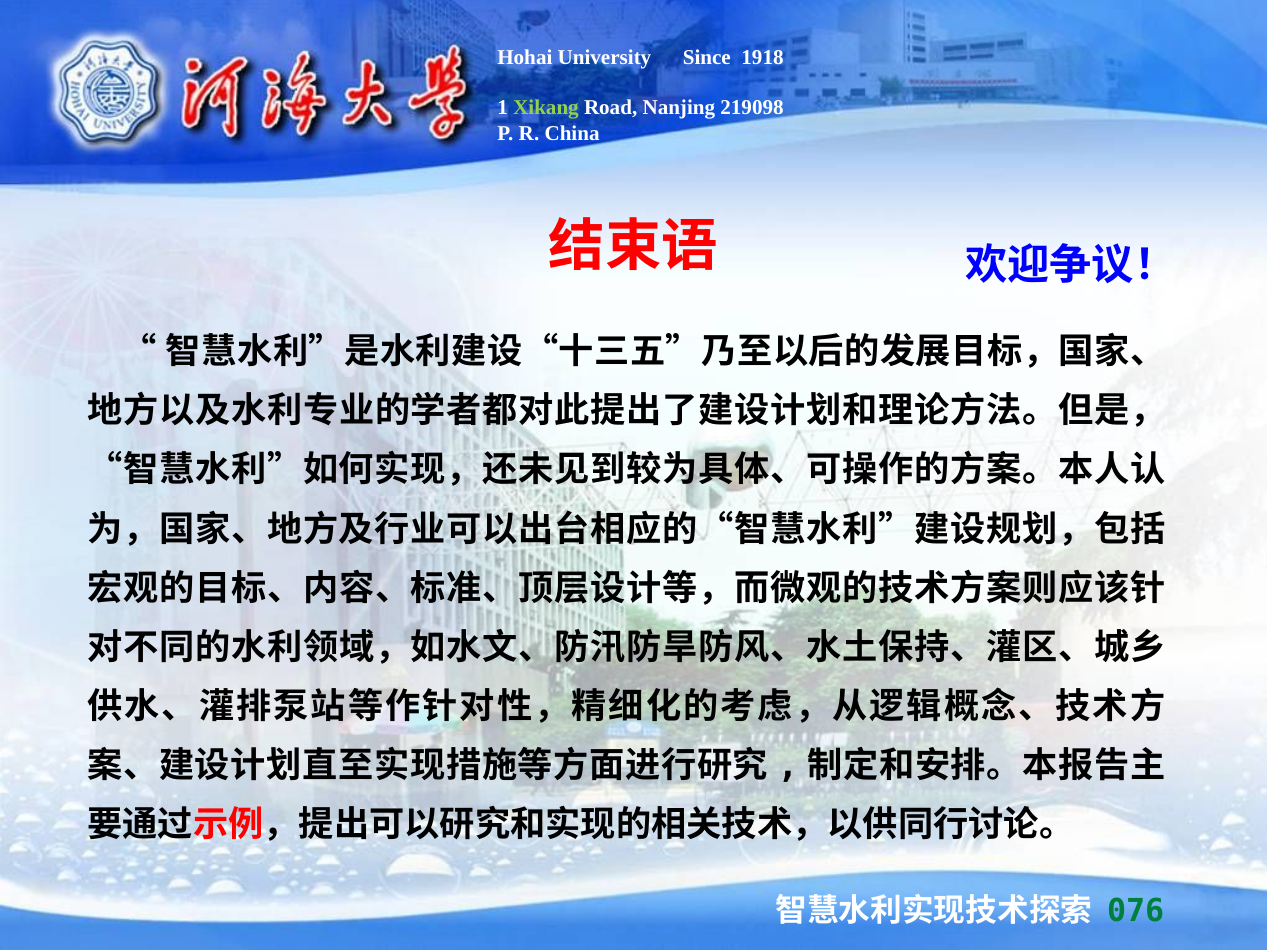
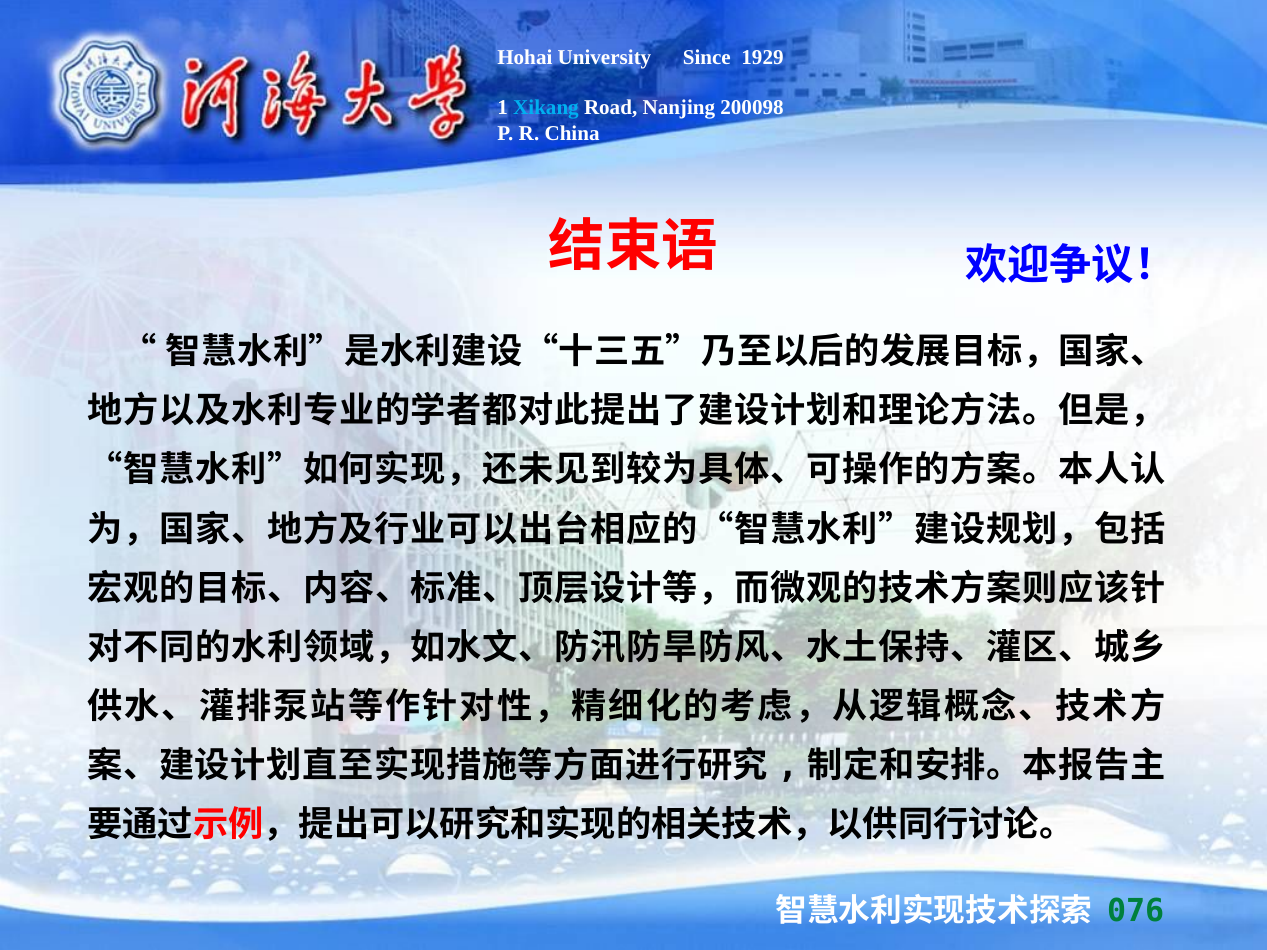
1918: 1918 -> 1929 (763, 57)
Xikang colour: light green -> light blue (546, 108)
219098: 219098 -> 200098 (752, 108)
